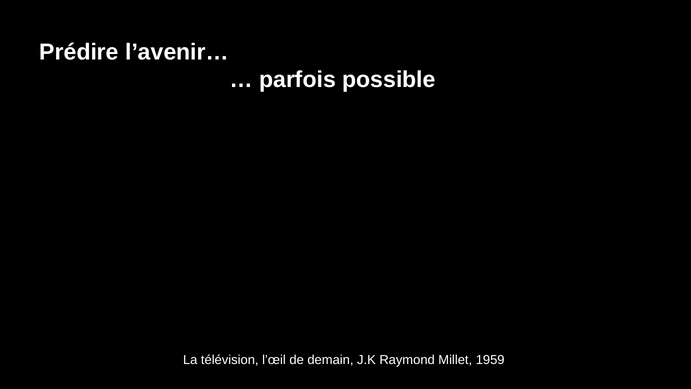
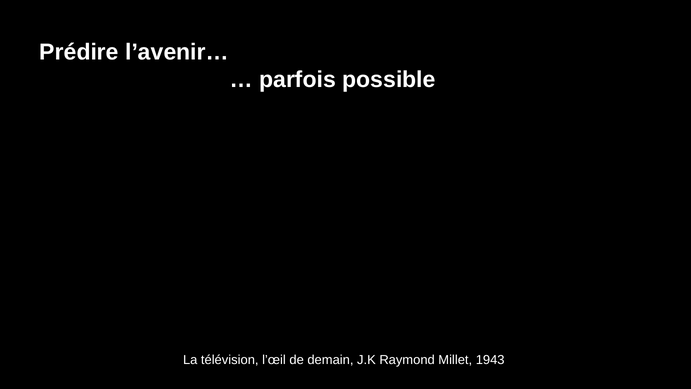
1959: 1959 -> 1943 (490, 360)
